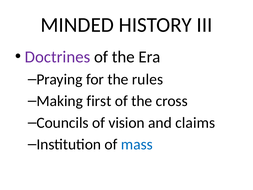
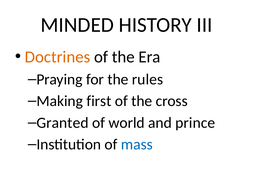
Doctrines colour: purple -> orange (57, 57)
Councils: Councils -> Granted (62, 123)
vision: vision -> world (127, 123)
claims: claims -> prince (195, 123)
